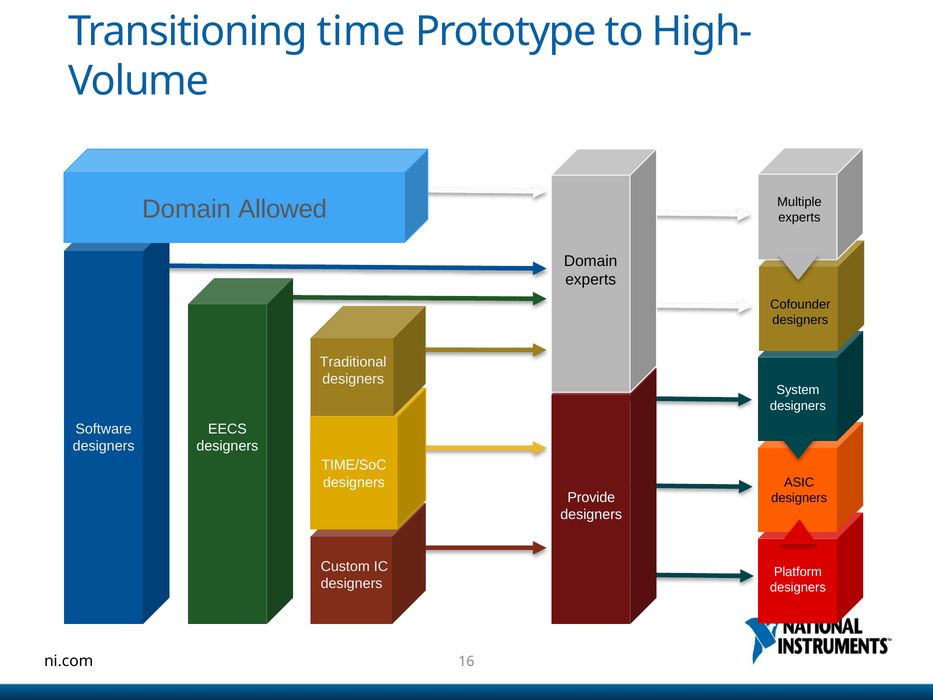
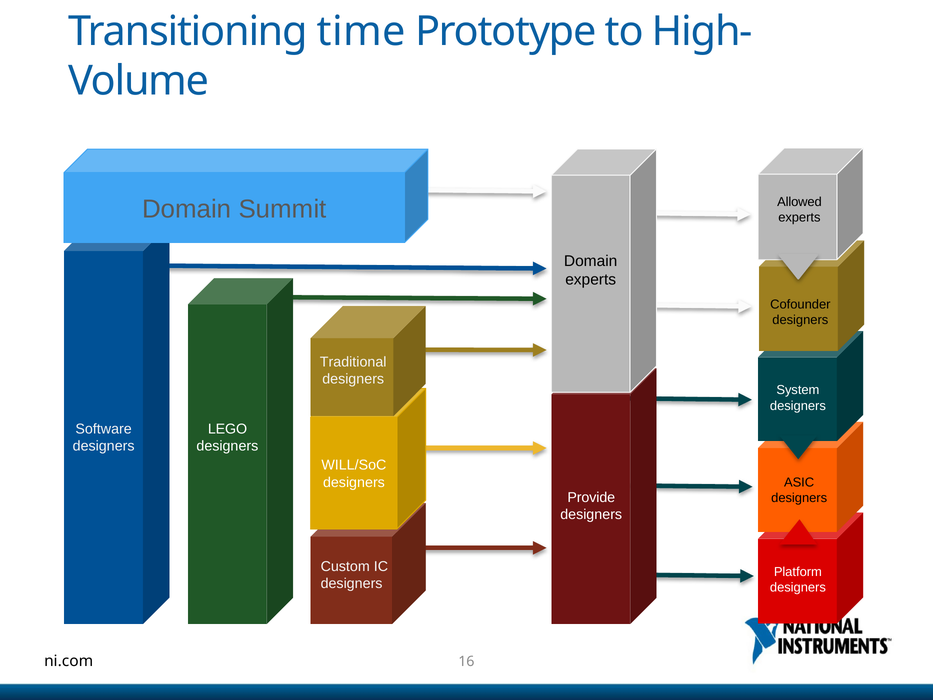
Multiple: Multiple -> Allowed (799, 202)
Allowed: Allowed -> Summit (282, 209)
EECS: EECS -> LEGO (228, 429)
TIME/SoC: TIME/SoC -> WILL/SoC (354, 465)
